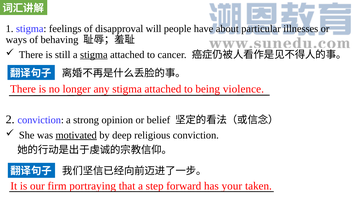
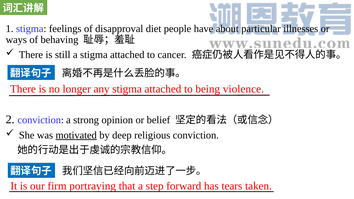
will: will -> diet (154, 29)
stigma underline: present -> none (94, 55)
your: your -> tears (232, 186)
